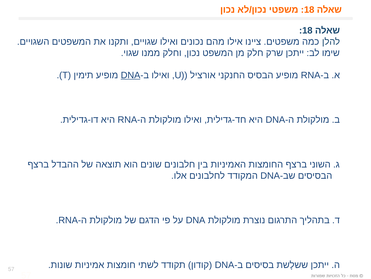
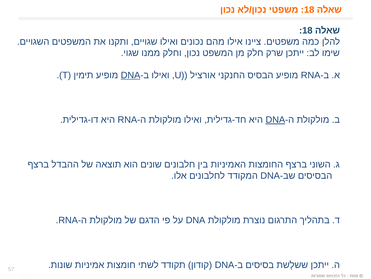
DNA underline: none -> present (275, 120)
